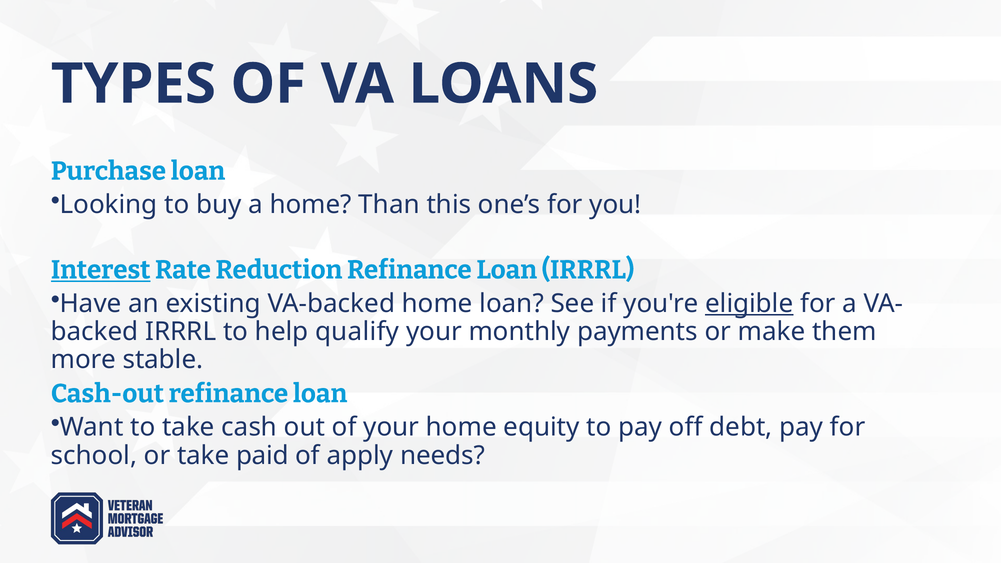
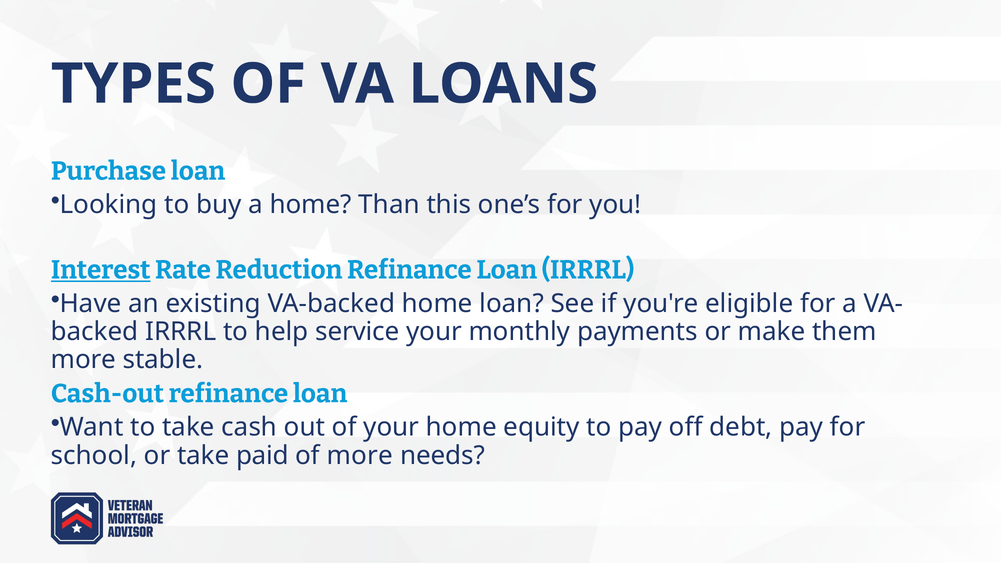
eligible underline: present -> none (749, 304)
qualify: qualify -> service (357, 332)
of apply: apply -> more (360, 456)
